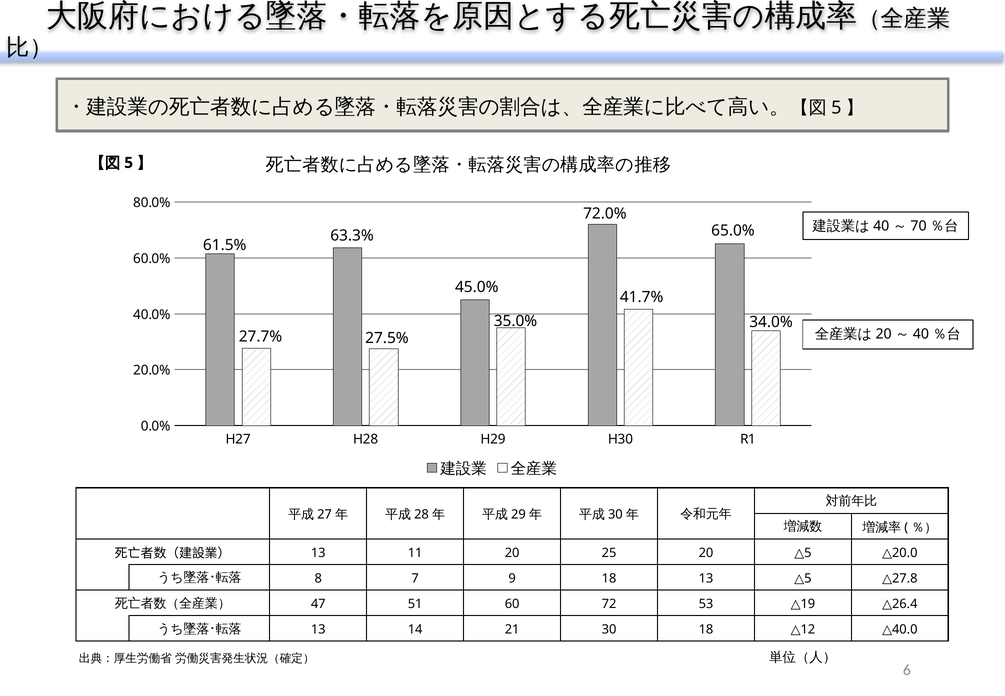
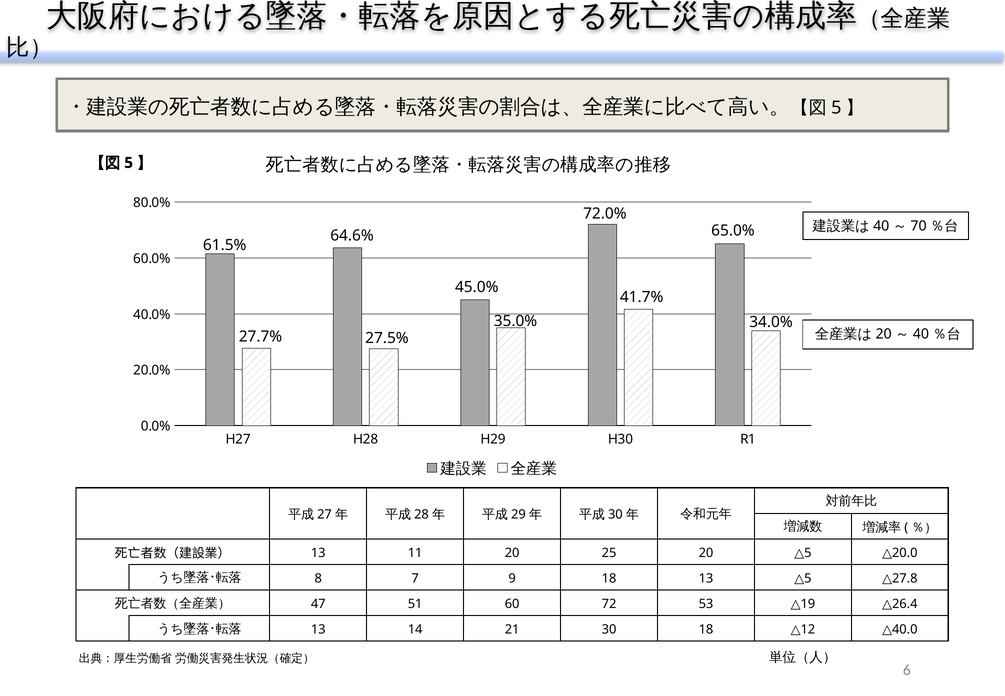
63.3%: 63.3% -> 64.6% (352, 236)
